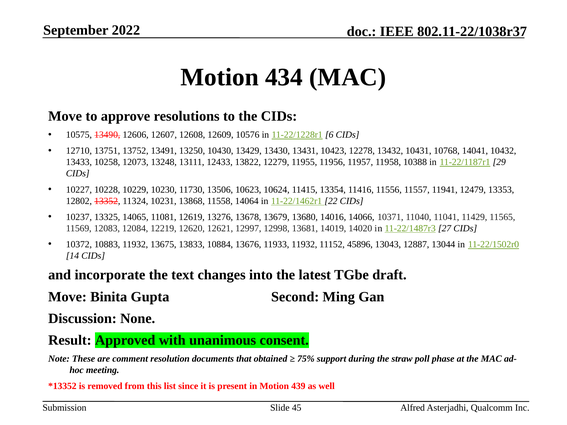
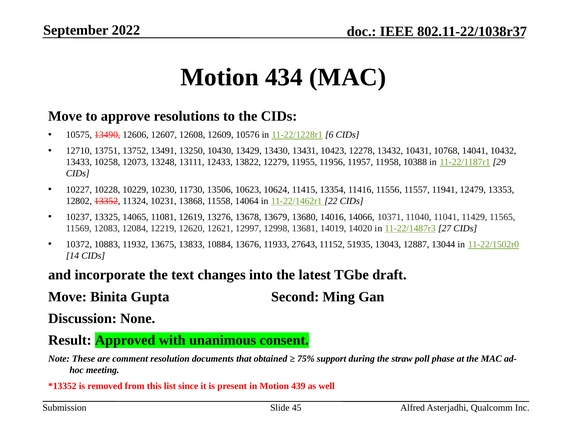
11933 11932: 11932 -> 27643 (304, 245)
45896: 45896 -> 51935 (360, 245)
